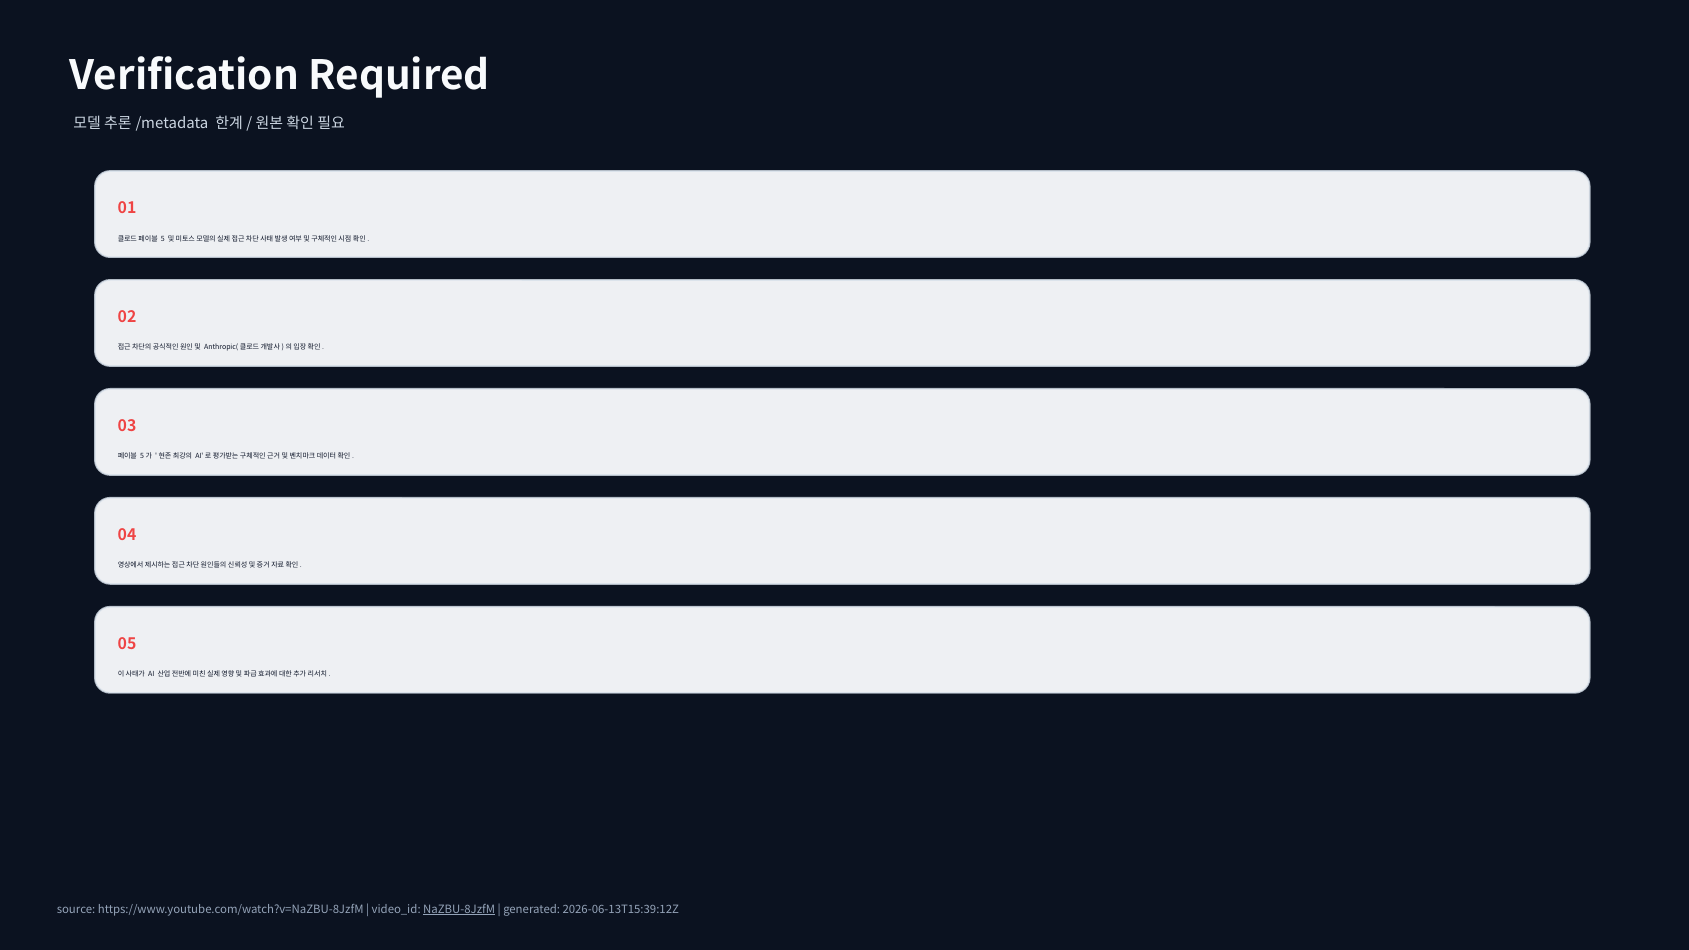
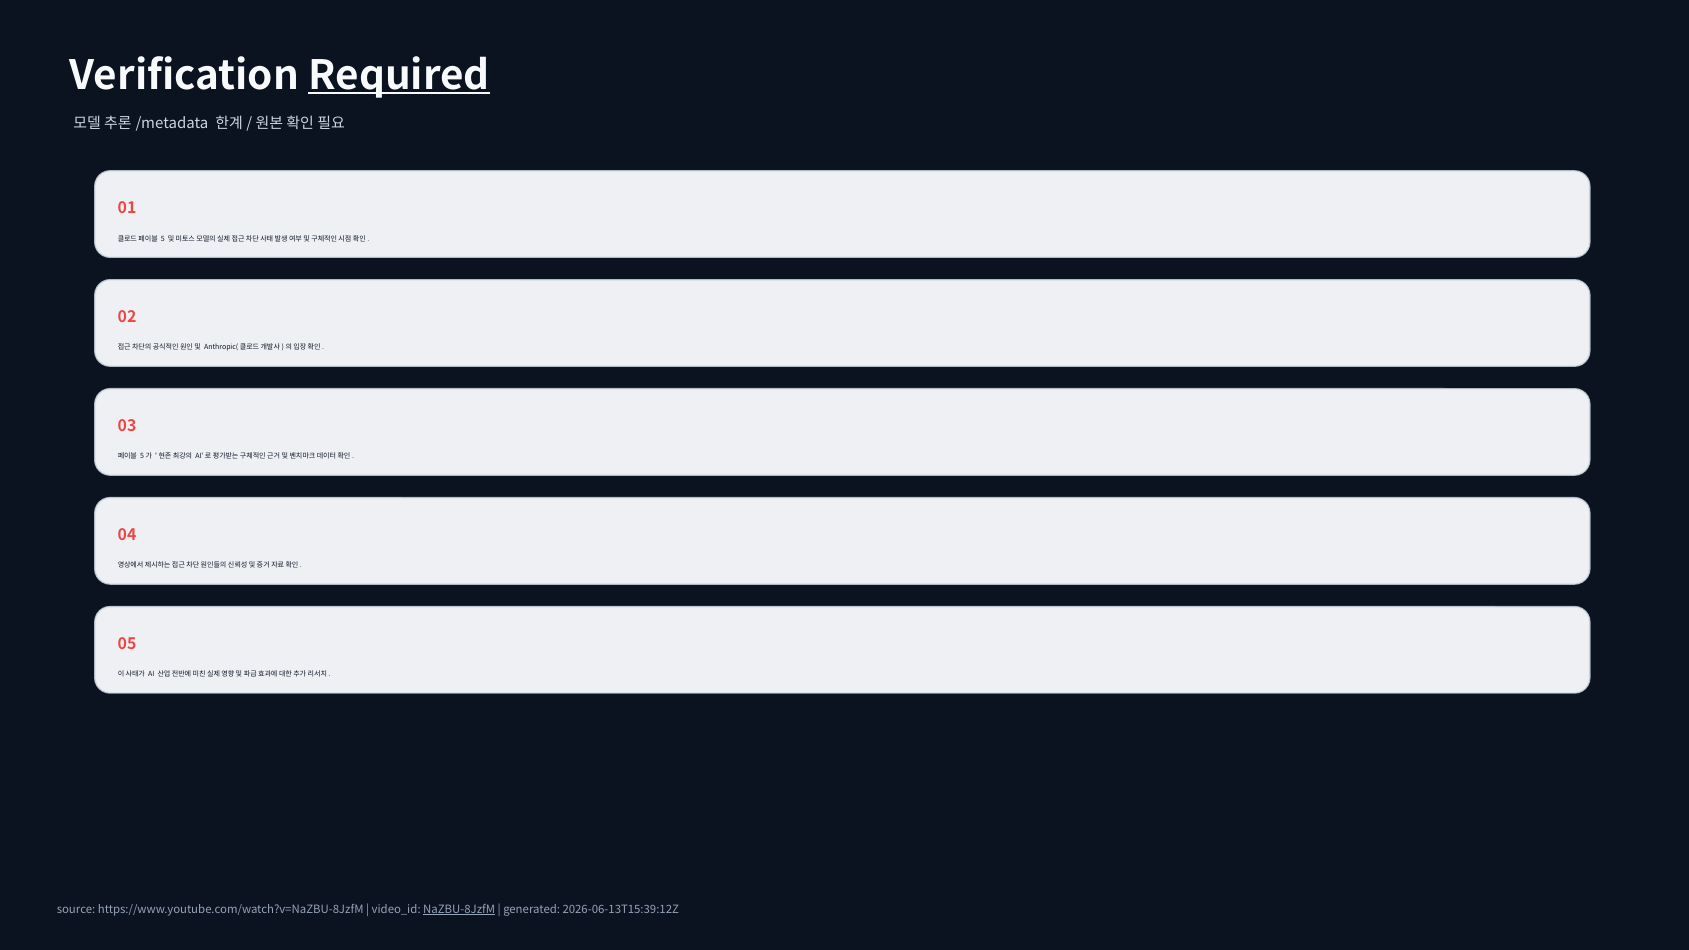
Required underline: none -> present (399, 76)
